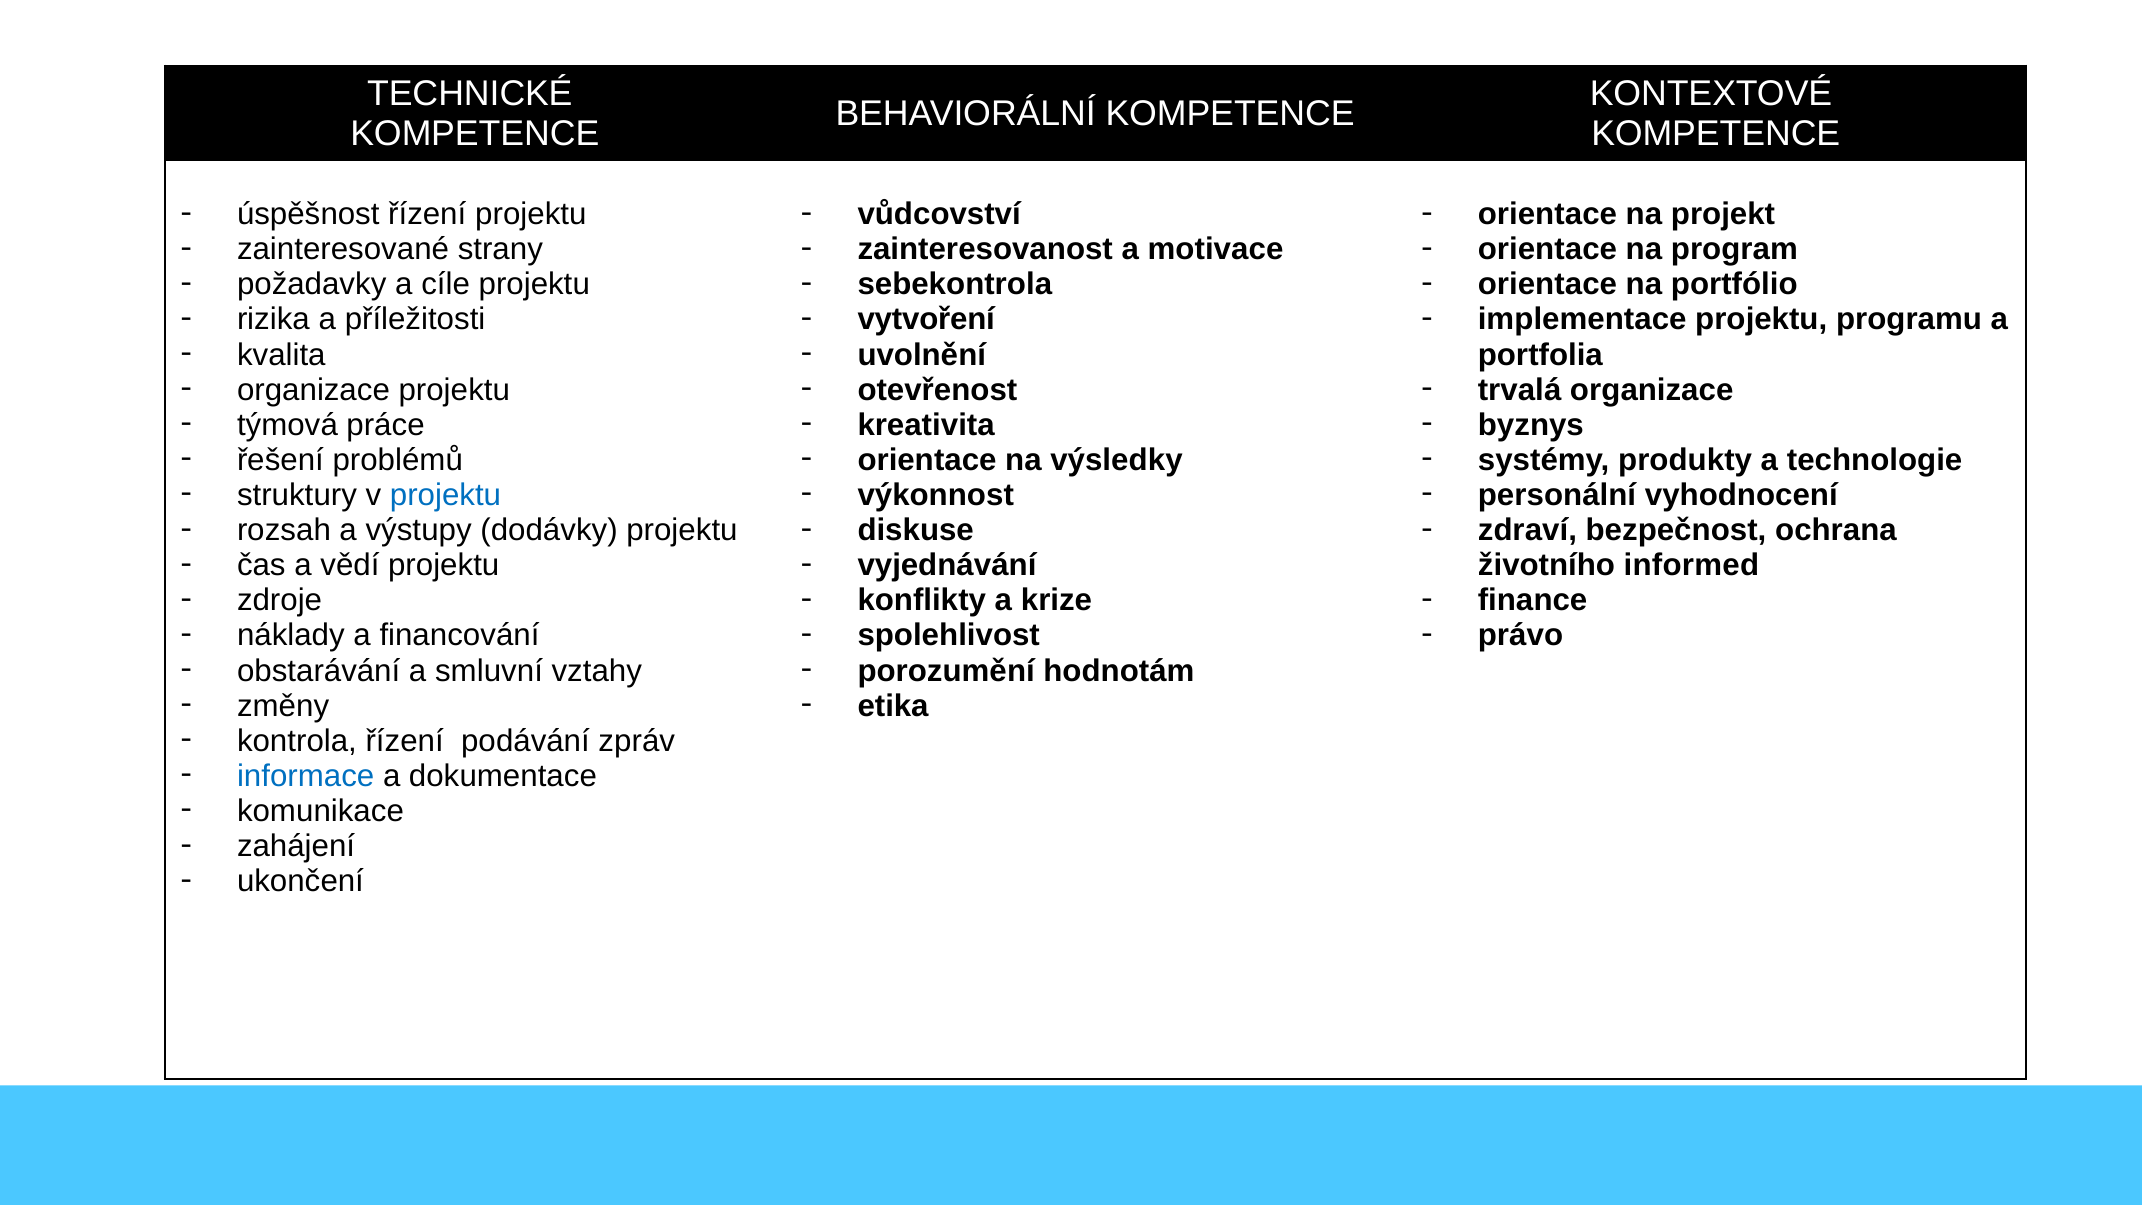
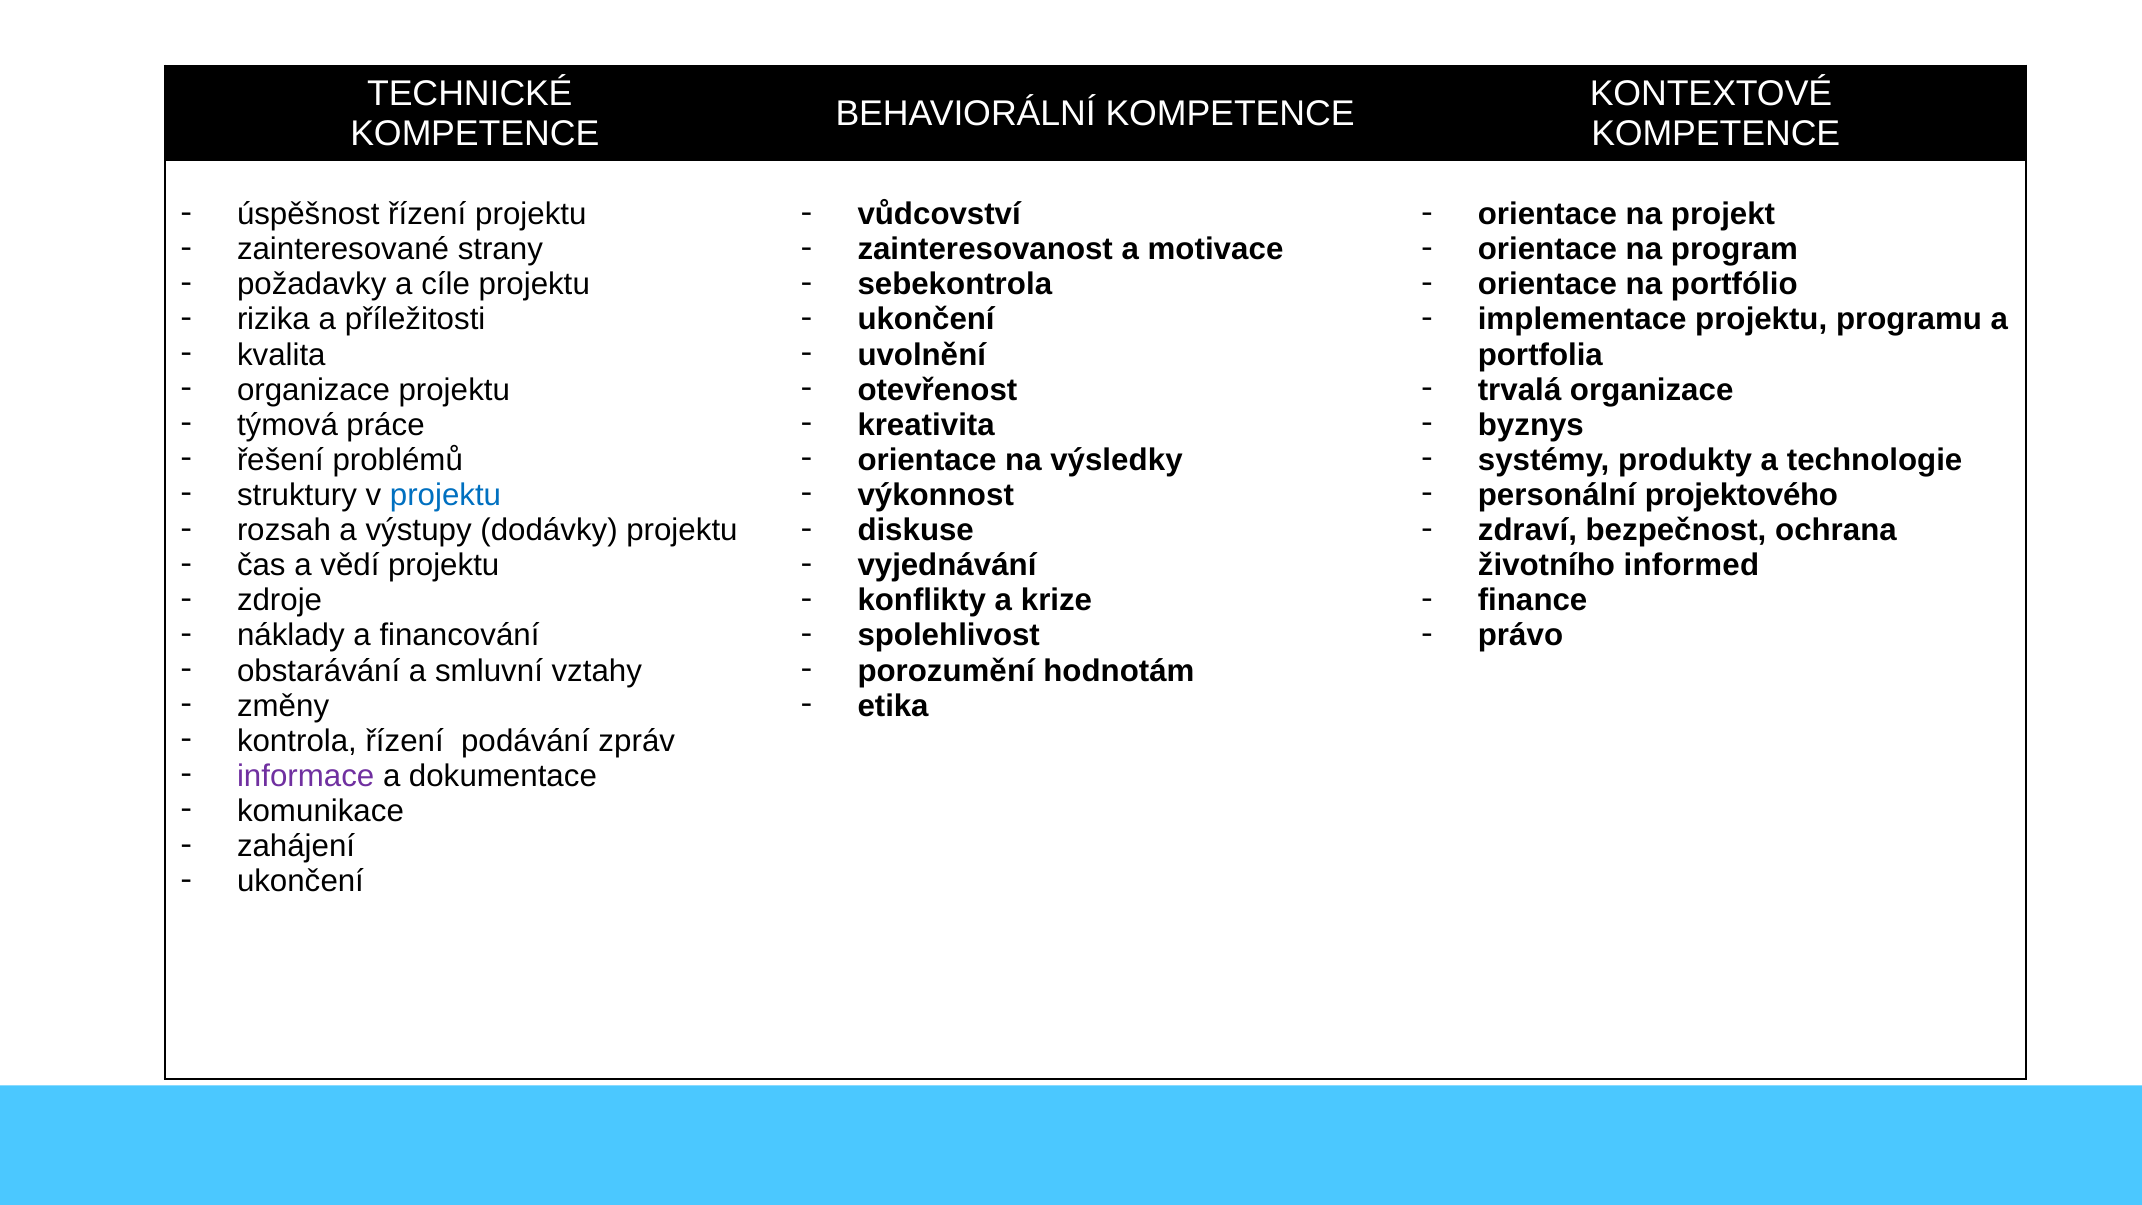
vytvoření: vytvoření -> ukončení (926, 320)
vyhodnocení: vyhodnocení -> projektového (1741, 495)
informace colour: blue -> purple (306, 776)
